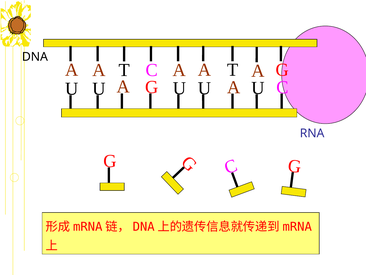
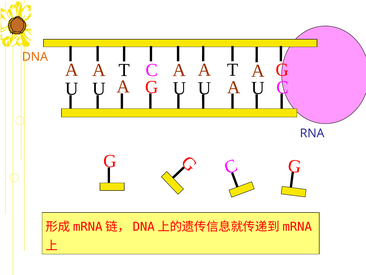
DNA colour: black -> orange (35, 57)
